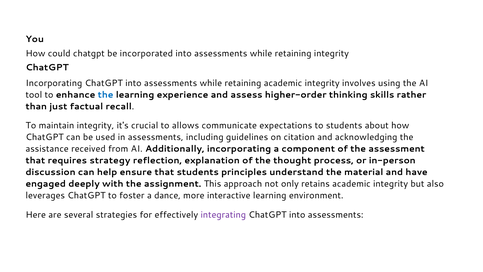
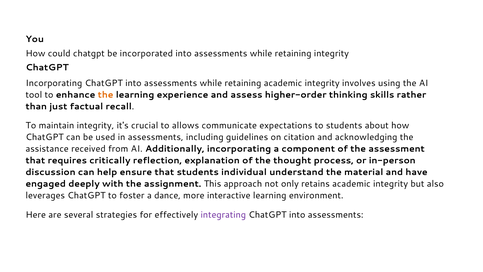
the colour: blue -> orange (106, 95)
strategy: strategy -> critically (110, 160)
principles: principles -> individual (244, 172)
